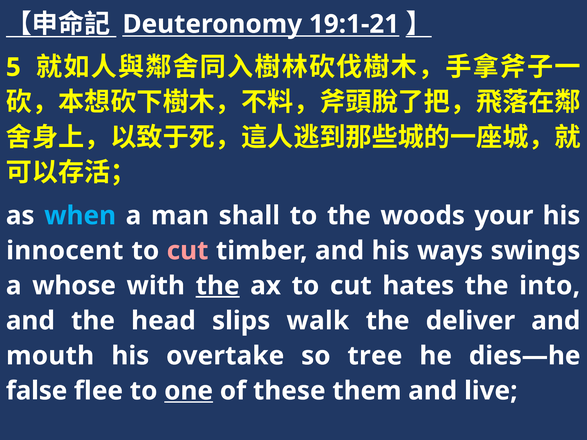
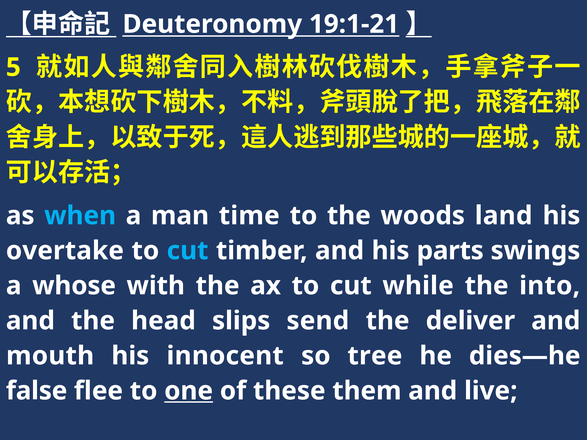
shall: shall -> time (249, 216)
your: your -> land (504, 216)
innocent: innocent -> overtake (65, 251)
cut colour: pink -> light blue (188, 251)
ways: ways -> parts (450, 251)
the underline: present -> none (218, 286)
hates: hates -> while (418, 286)
walk: walk -> send (318, 321)
overtake: overtake -> innocent (225, 356)
